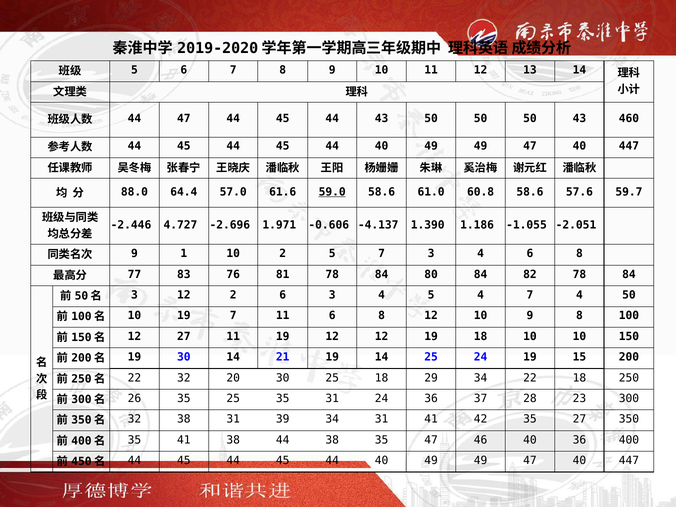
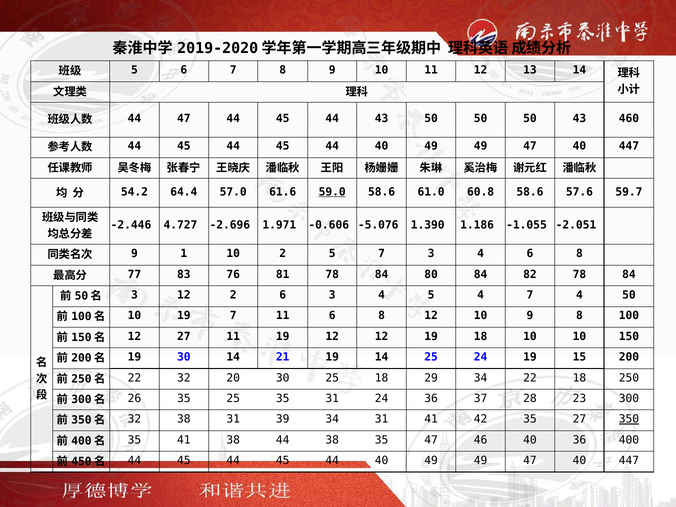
88.0: 88.0 -> 54.2 (134, 192)
-4.137: -4.137 -> -5.076 (378, 225)
350 underline: none -> present (629, 419)
